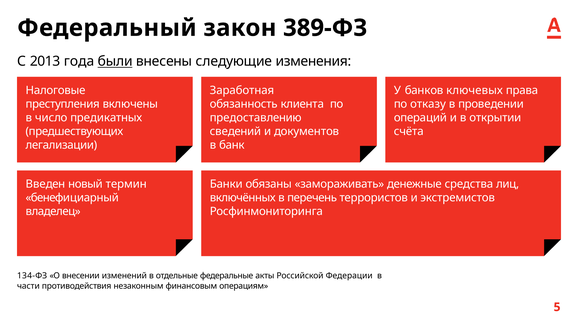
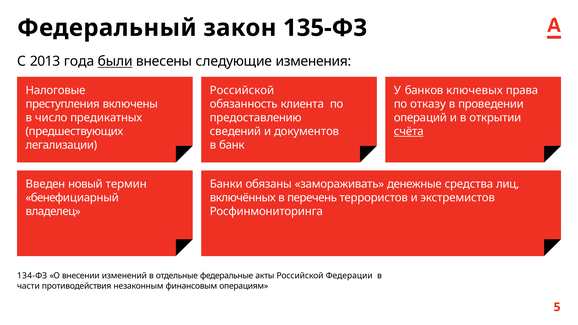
389-ФЗ: 389-ФЗ -> 135-ФЗ (325, 28)
Заработная: Заработная -> Российской (242, 90)
счёта underline: none -> present (409, 131)
